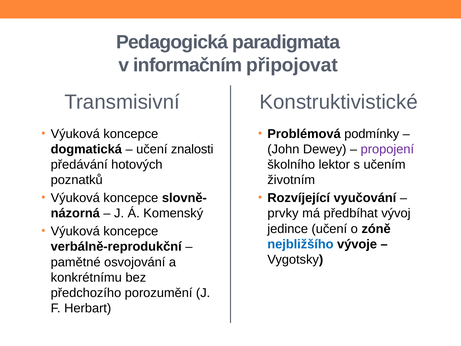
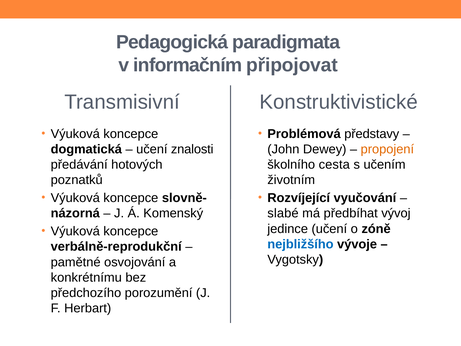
podmínky: podmínky -> představy (372, 134)
propojení colour: purple -> orange (387, 149)
lektor: lektor -> cesta (334, 165)
prvky: prvky -> slabé (283, 213)
